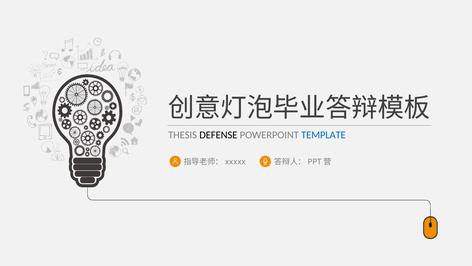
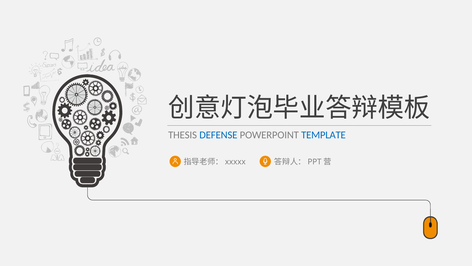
DEFENSE colour: black -> blue (218, 135)
